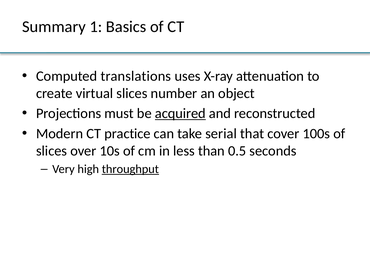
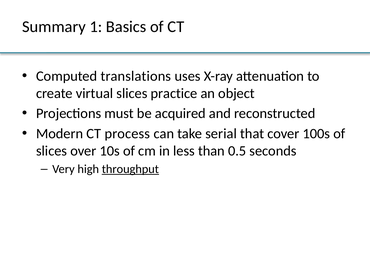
number: number -> practice (174, 94)
acquired underline: present -> none (180, 114)
practice: practice -> process (127, 134)
